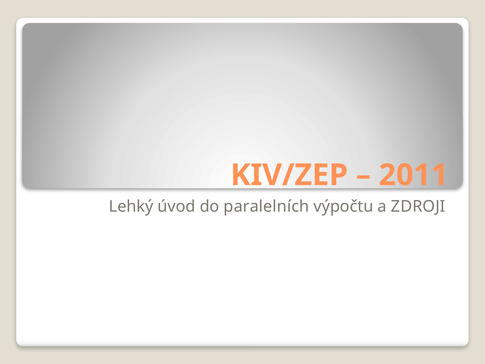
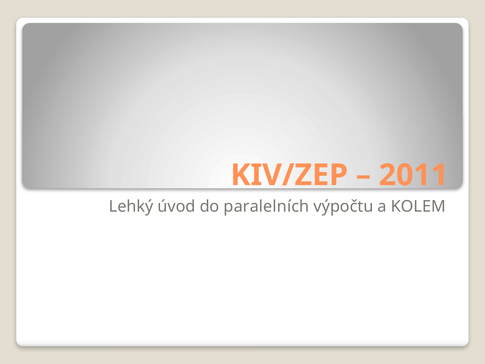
ZDROJI: ZDROJI -> KOLEM (418, 206)
